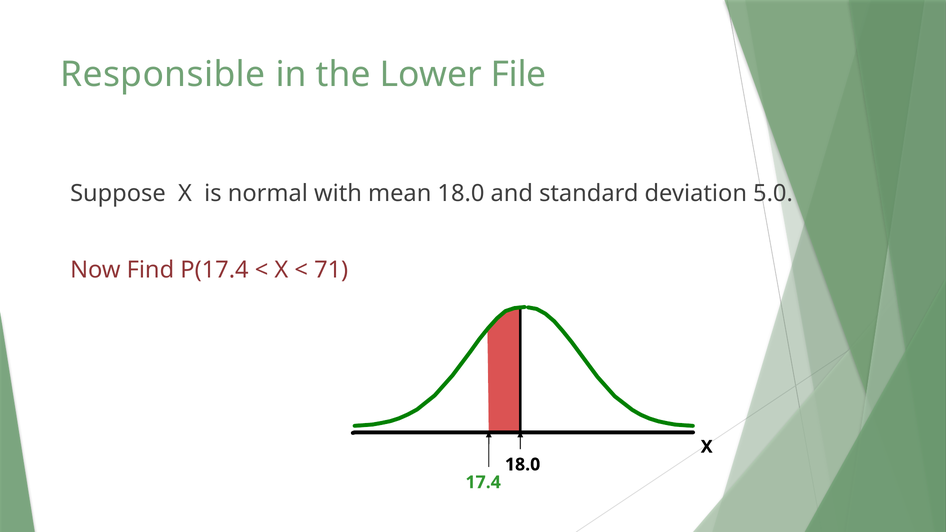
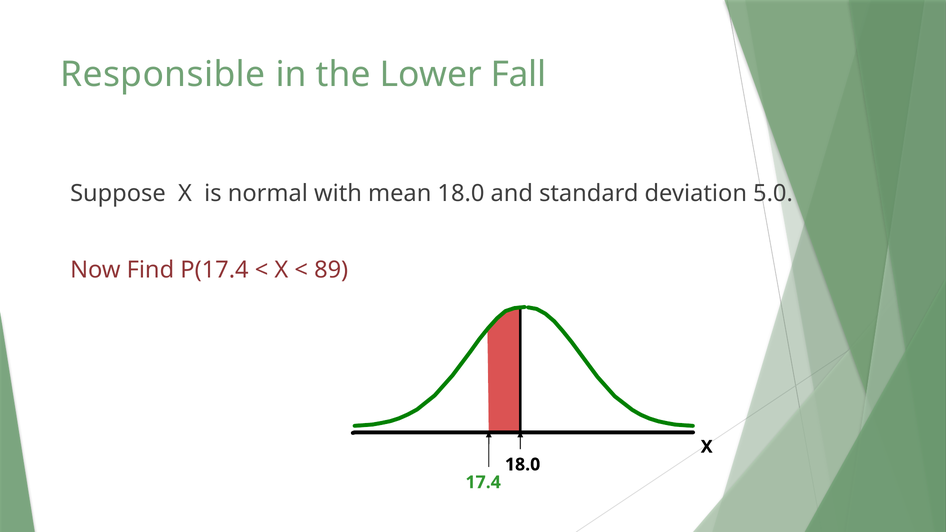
File: File -> Fall (519, 75)
71: 71 -> 89 (331, 270)
